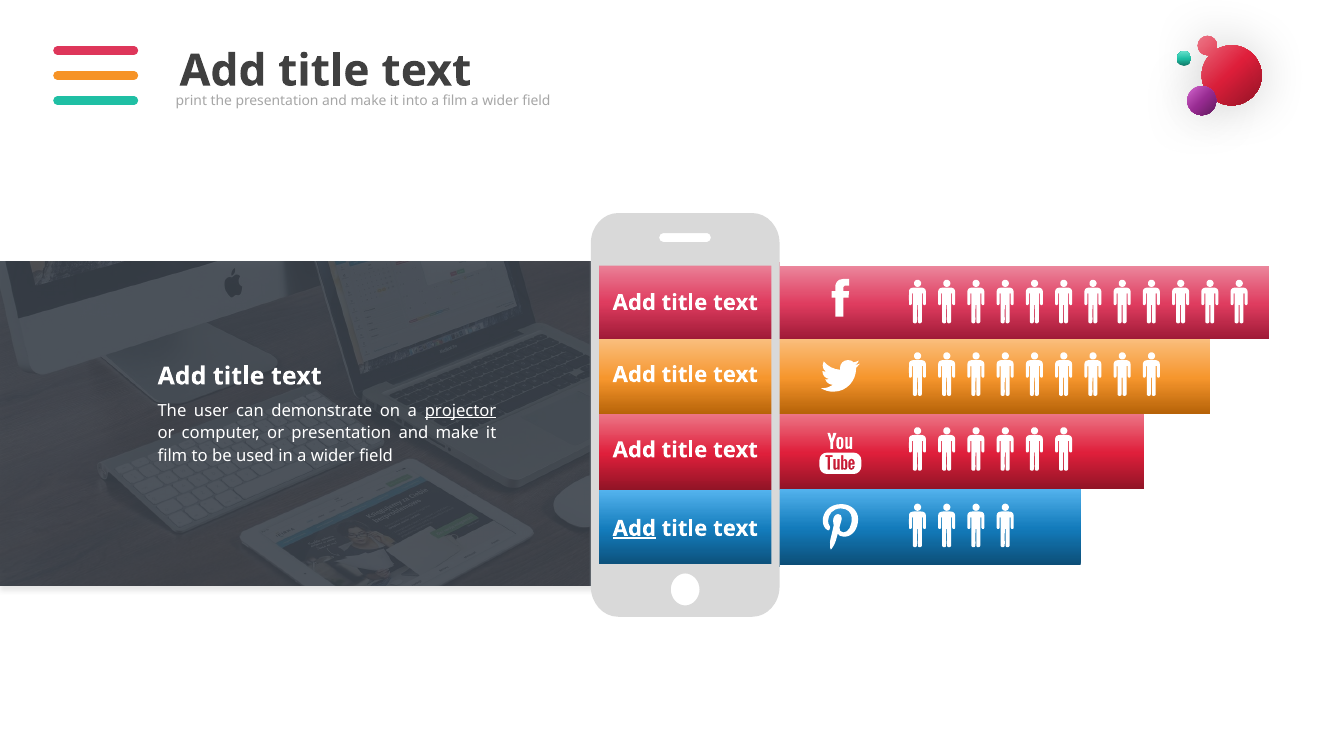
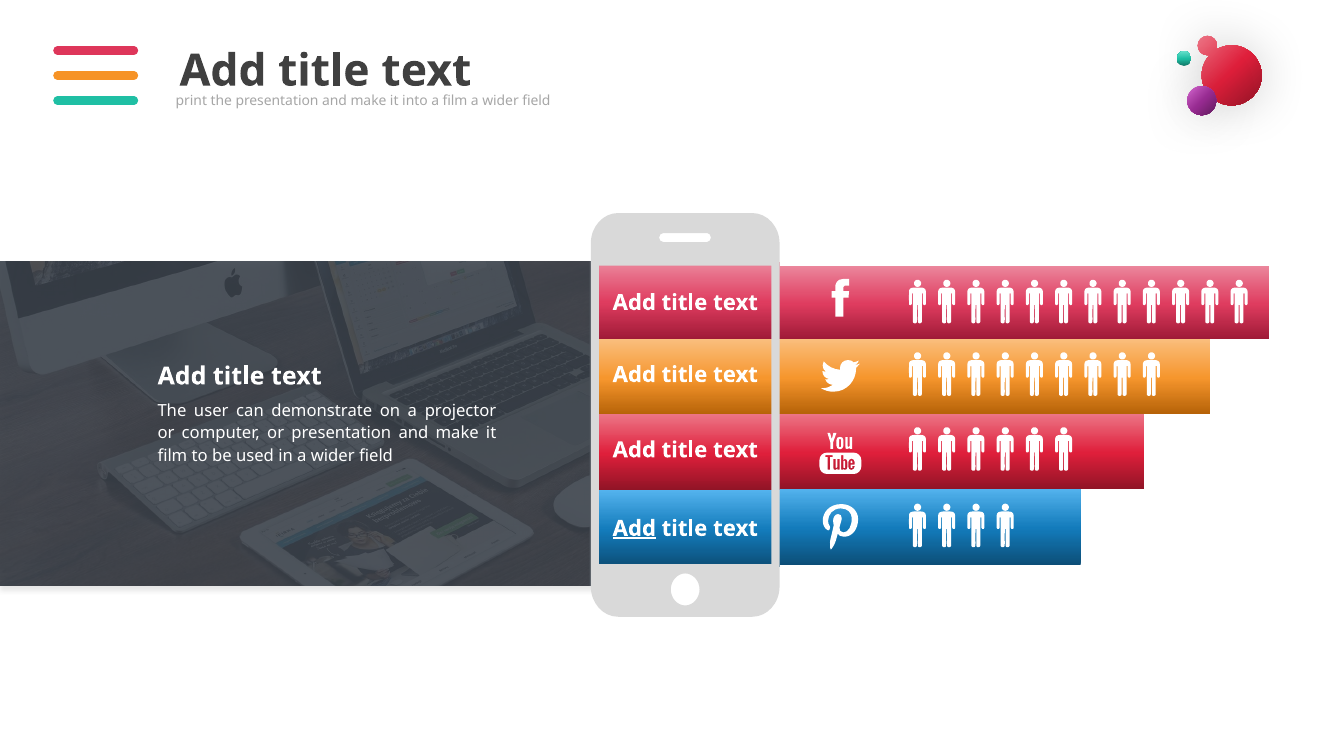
projector underline: present -> none (461, 410)
